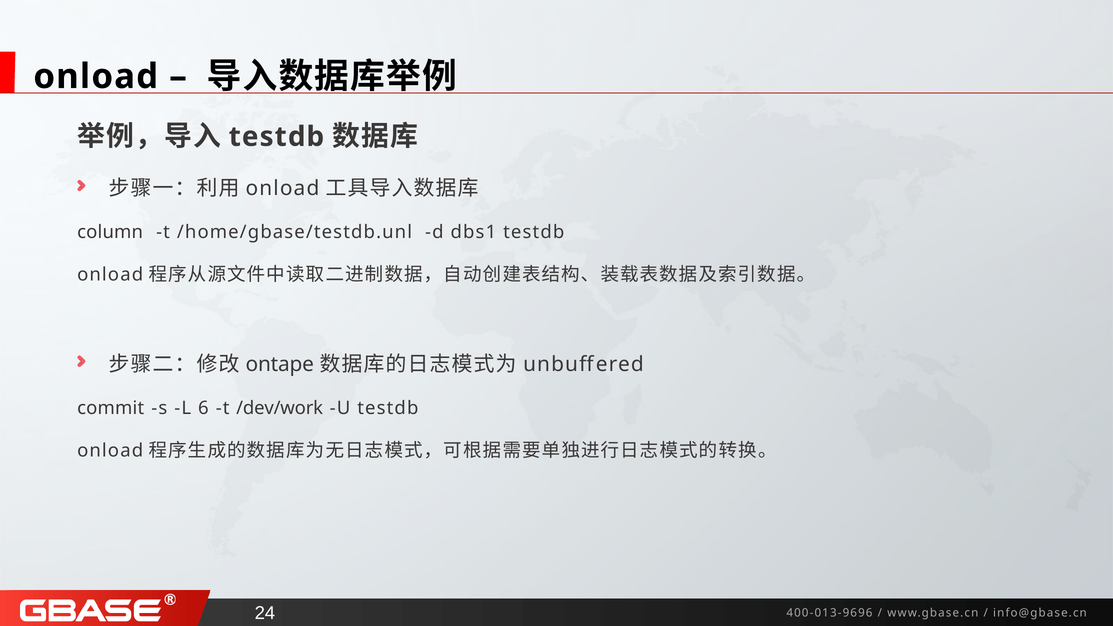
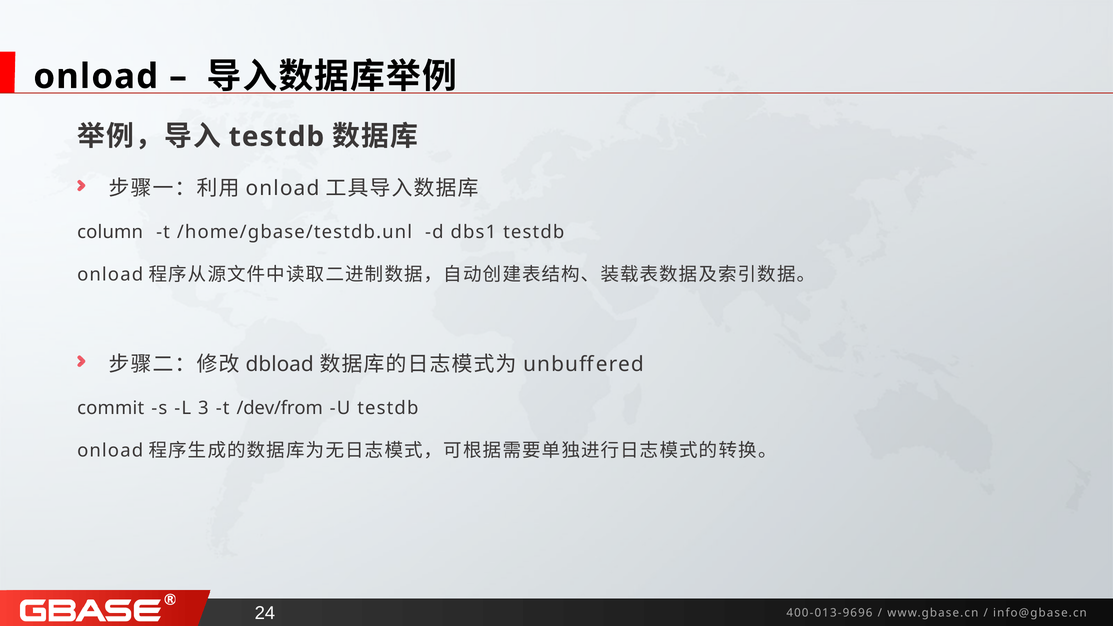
ontape: ontape -> dbload (280, 364)
6: 6 -> 3 (203, 408)
/dev/work: /dev/work -> /dev/from (280, 408)
